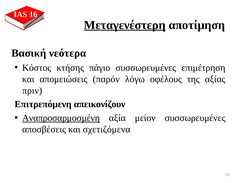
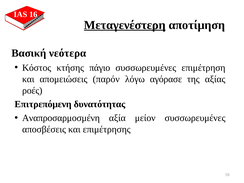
οφέλους: οφέλους -> αγόρασε (166, 79)
πριν: πριν -> ροές (32, 90)
απεικονίζουν: απεικονίζουν -> δυνατότητας (100, 104)
Αναπροσαρμοσμένη underline: present -> none (61, 118)
σχετιζόμενα: σχετιζόμενα -> επιμέτρησης (107, 129)
